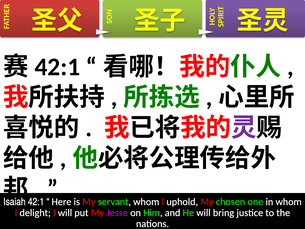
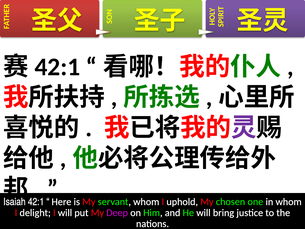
Jesse: Jesse -> Deep (117, 212)
